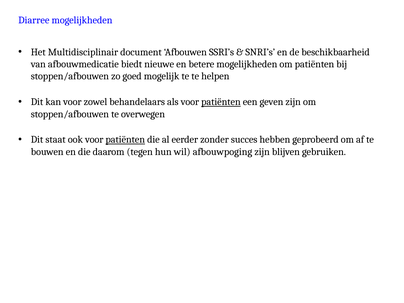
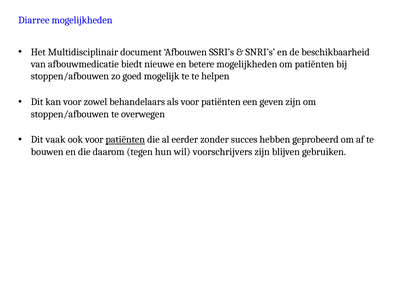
patiënten underline: present -> none (221, 102)
staat: staat -> vaak (56, 140)
afbouwpoging: afbouwpoging -> voorschrijvers (222, 152)
